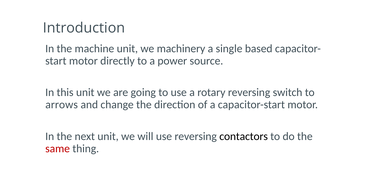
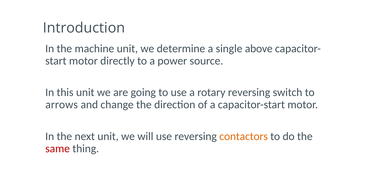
machinery: machinery -> determine (181, 49)
based: based -> above (259, 49)
contactors colour: black -> orange (244, 136)
